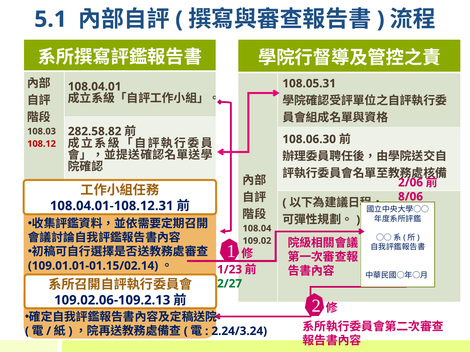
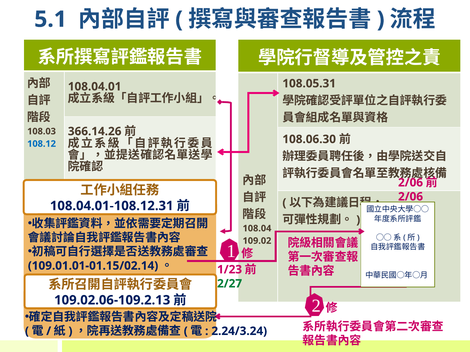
282.58.82: 282.58.82 -> 366.14.26 (95, 132)
108.12 colour: red -> blue (42, 144)
8/06: 8/06 -> 2/06 (411, 197)
